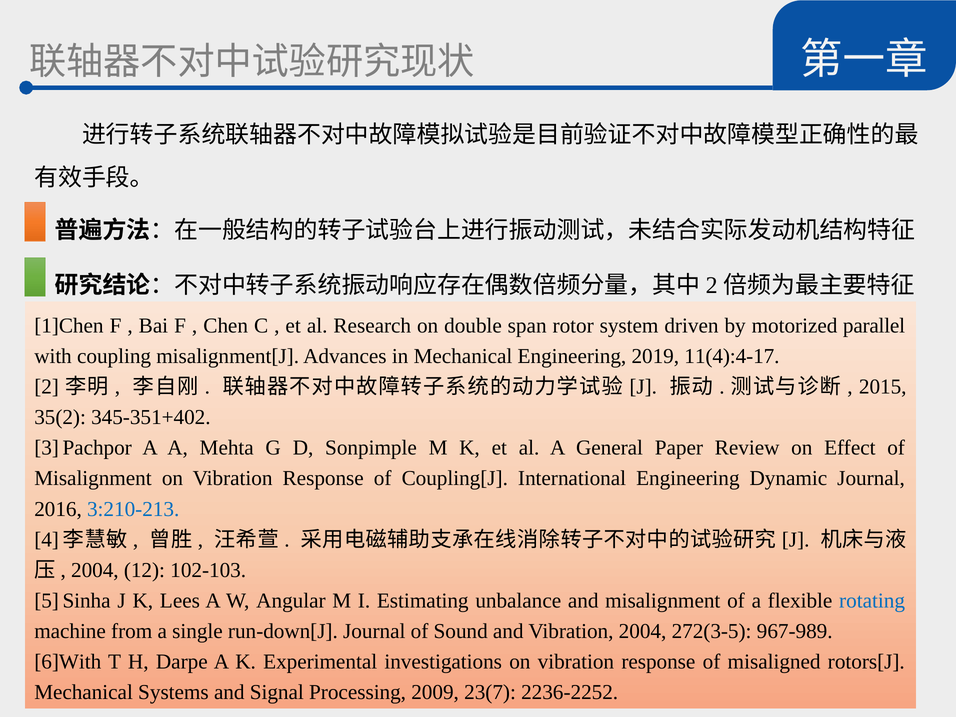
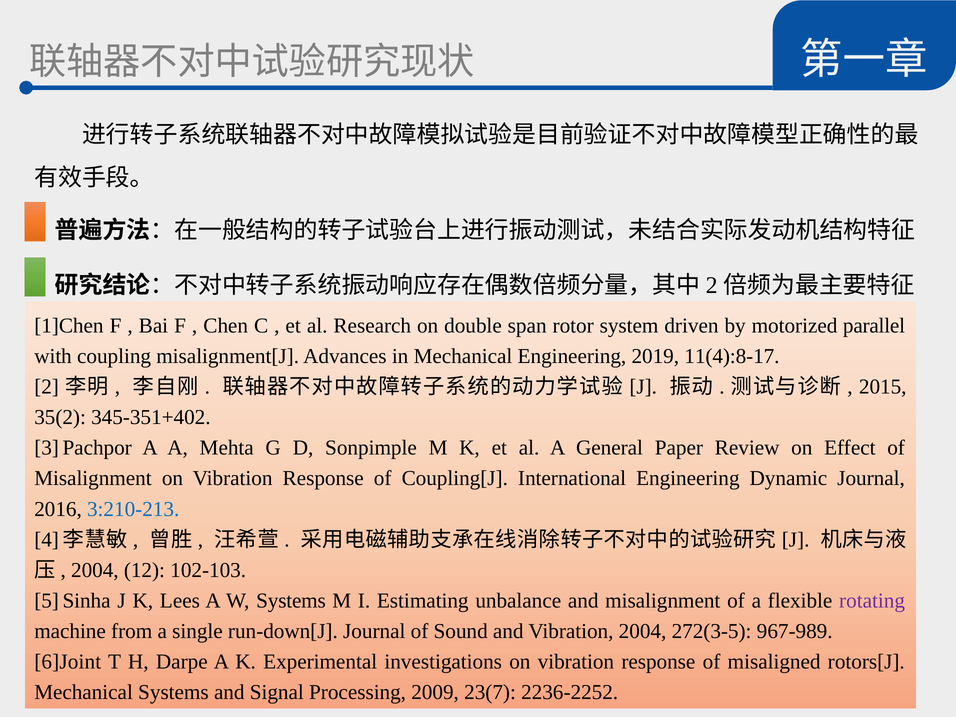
11(4):4-17: 11(4):4-17 -> 11(4):8-17 (732, 356)
W Angular: Angular -> Systems (291, 601)
rotating colour: blue -> purple (872, 601)
6]With: 6]With -> 6]Joint (68, 662)
